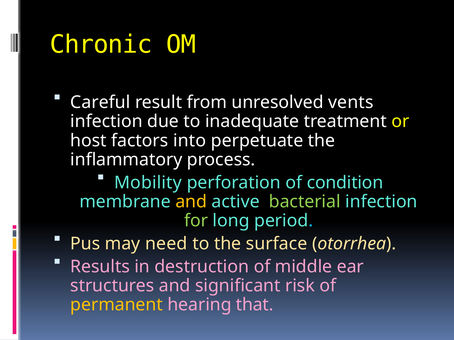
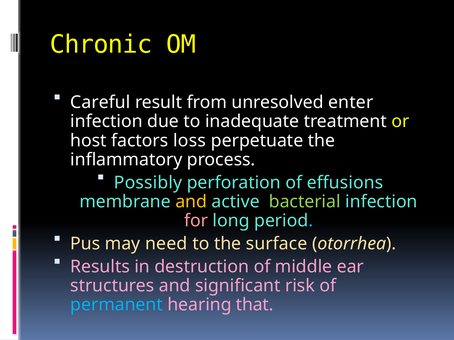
vents: vents -> enter (351, 103)
into: into -> loss (190, 141)
Mobility: Mobility -> Possibly (148, 183)
condition: condition -> effusions (345, 183)
for colour: light green -> pink (196, 221)
permanent colour: yellow -> light blue (117, 305)
